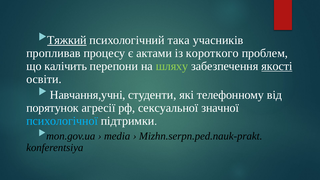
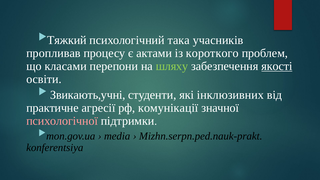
Тяжкий underline: present -> none (67, 40)
калічить: калічить -> класами (66, 66)
Навчання,учні: Навчання,учні -> Звикають,учні (88, 95)
телефонному: телефонному -> інклюзивних (230, 95)
порятунок: порятунок -> практичне (52, 108)
сексуальної: сексуальної -> комунікації (168, 108)
психологічної colour: light blue -> pink (62, 121)
